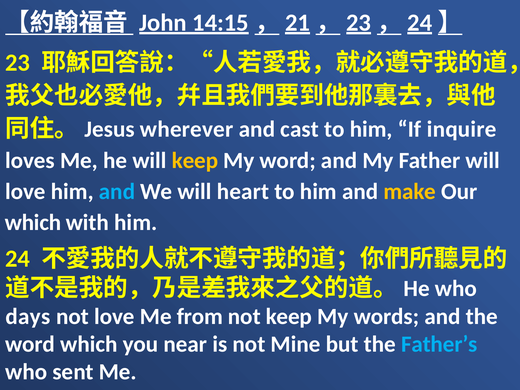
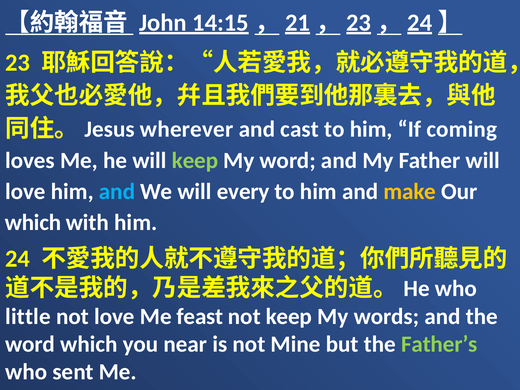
inquire: inquire -> coming (462, 129)
keep colour: yellow -> light green (195, 161)
heart: heart -> every (243, 192)
days: days -> little (28, 317)
from: from -> feast (200, 317)
Father’s colour: light blue -> light green (439, 344)
